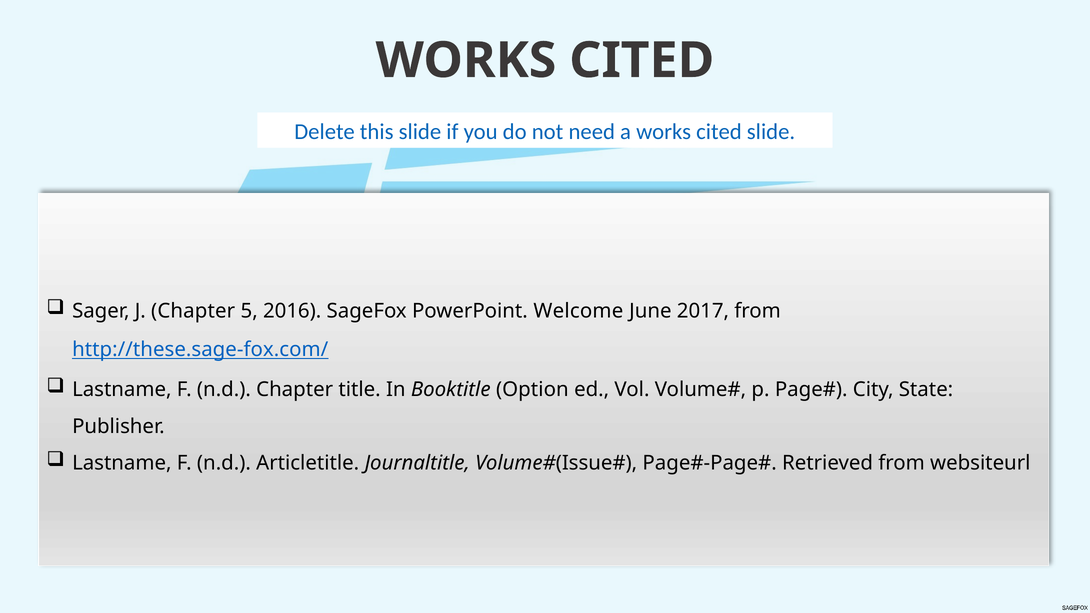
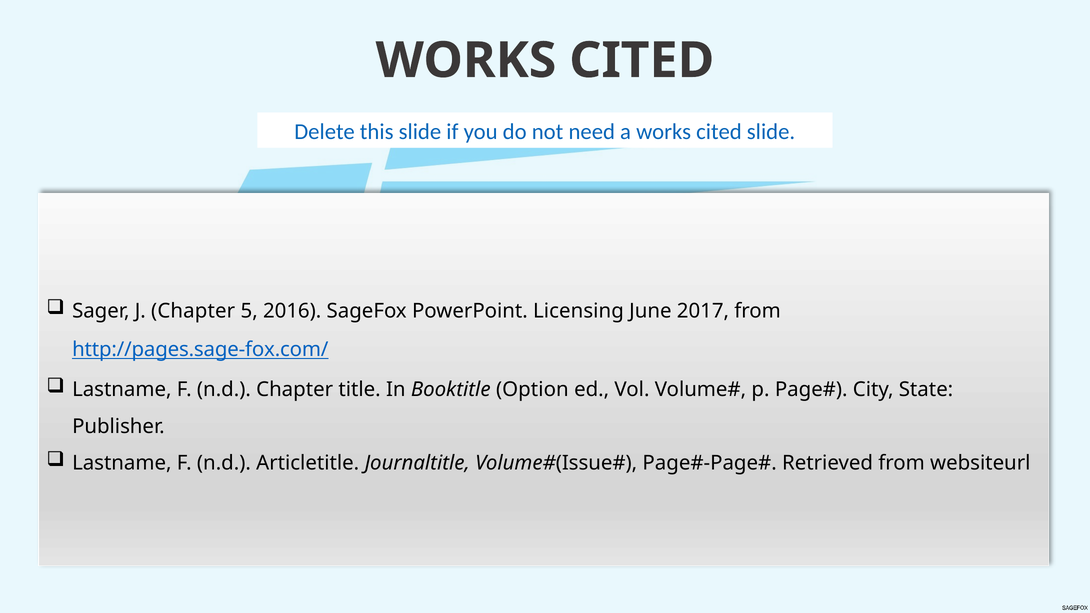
Welcome: Welcome -> Licensing (578, 311)
http://these.sage-fox.com/: http://these.sage-fox.com/ -> http://pages.sage-fox.com/ (200, 350)
